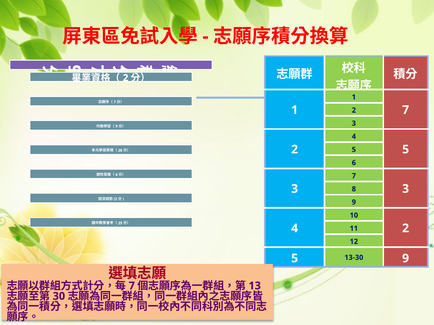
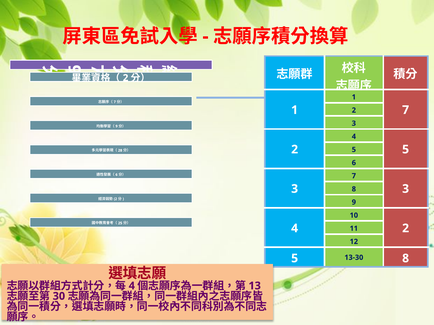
13-30 9: 9 -> 8 (406, 259)
7: 7 -> 4 (132, 286)
